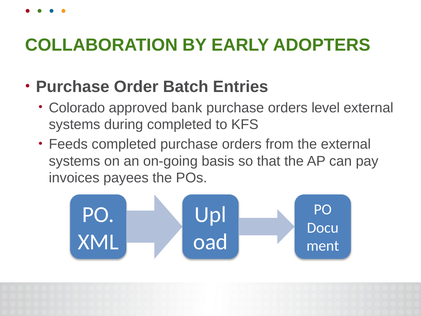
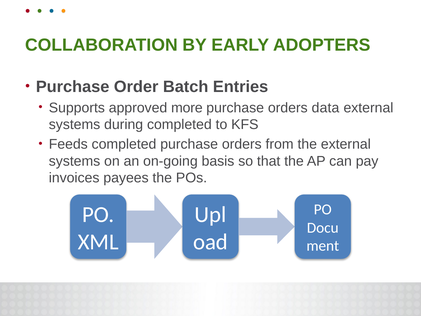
Colorado: Colorado -> Supports (77, 108)
bank: bank -> more (187, 108)
level: level -> data (326, 108)
